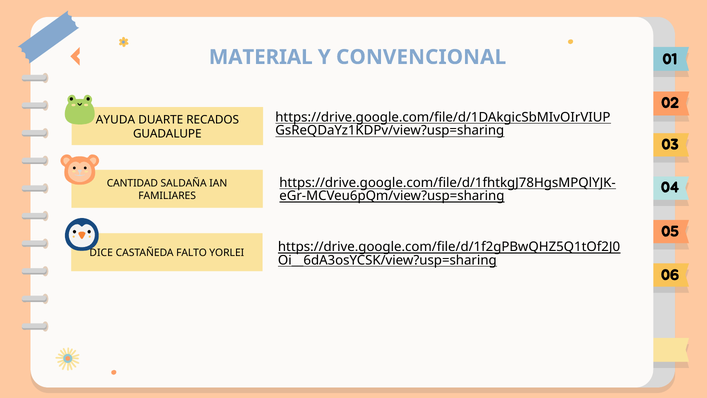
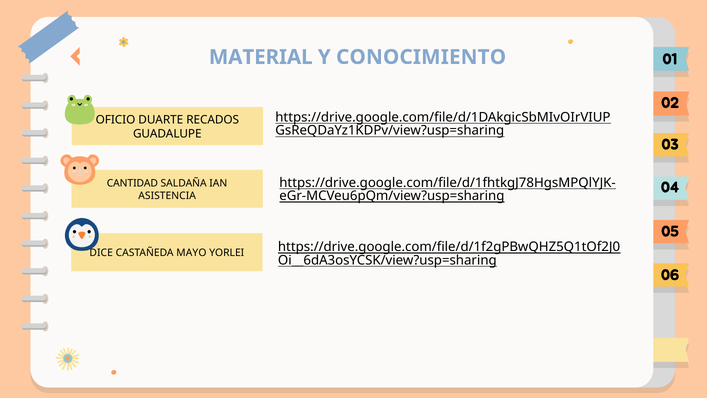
CONVENCIONAL: CONVENCIONAL -> CONOCIMIENTO (421, 57)
AYUDA: AYUDA -> OFICIO (116, 120)
FAMILIARES: FAMILIARES -> ASISTENCIA (167, 196)
FALTO: FALTO -> MAYO (191, 253)
